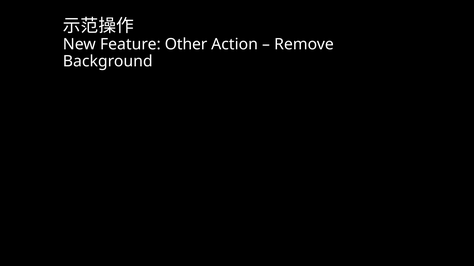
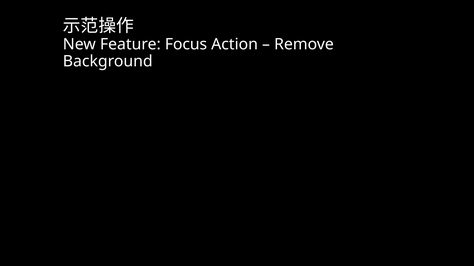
Other: Other -> Focus (186, 44)
